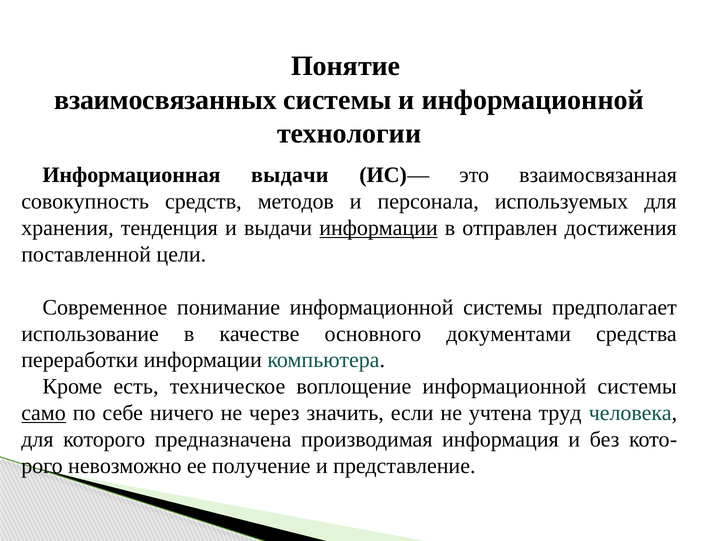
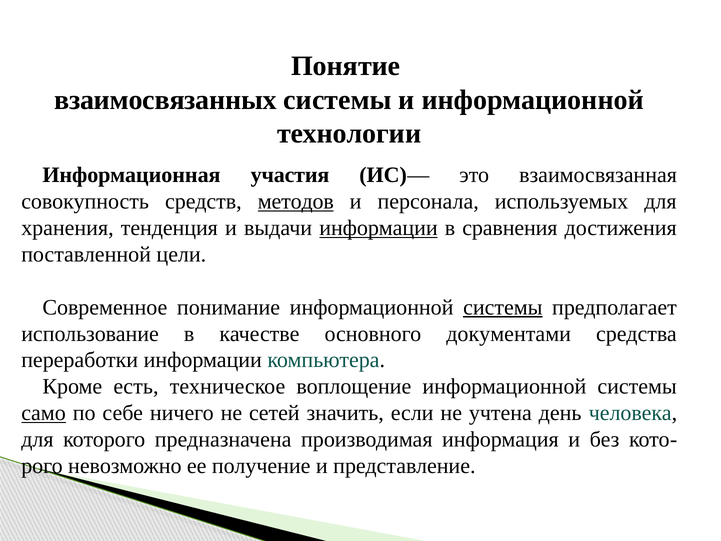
Информационная выдачи: выдачи -> участия (290, 175)
методов underline: none -> present (296, 201)
отправлен: отправлен -> сравнения (510, 228)
системы underline: none -> present (503, 307)
через: через -> сетей (274, 413)
труд: труд -> день (560, 413)
